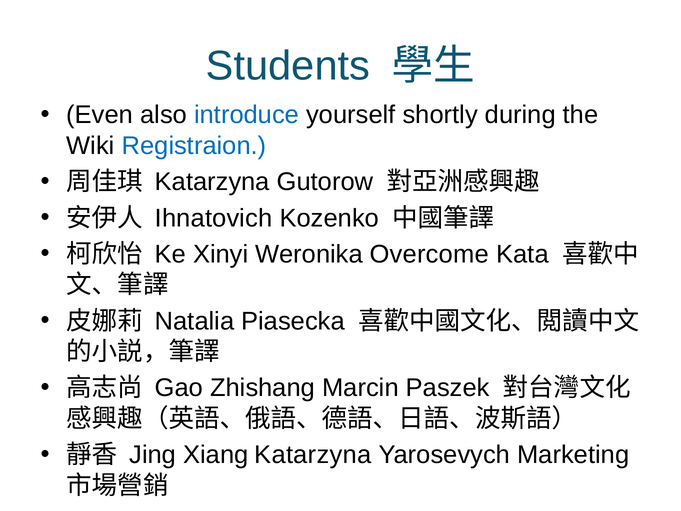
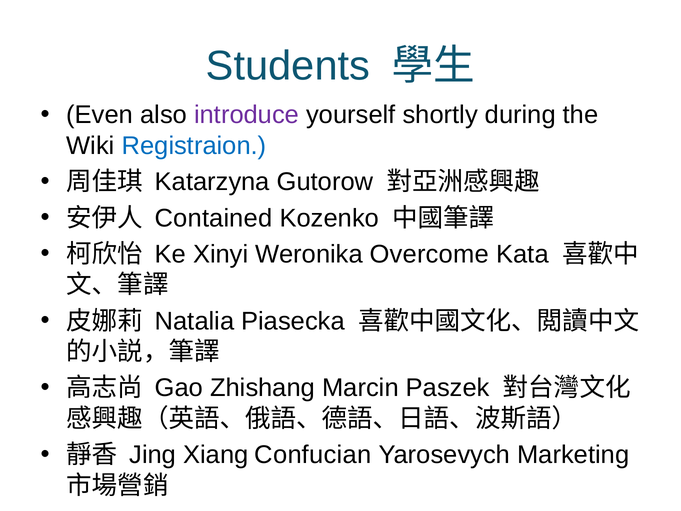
introduce colour: blue -> purple (247, 115)
Ihnatovich: Ihnatovich -> Contained (214, 218)
Xiang Katarzyna: Katarzyna -> Confucian (313, 455)
